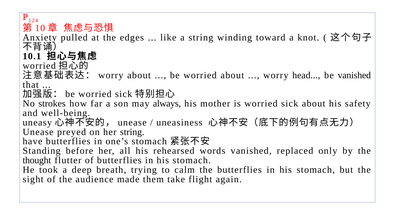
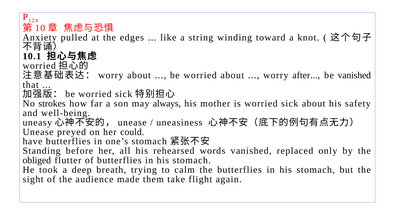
head: head -> after (306, 75)
her string: string -> could (132, 132)
thought: thought -> obliged (37, 160)
